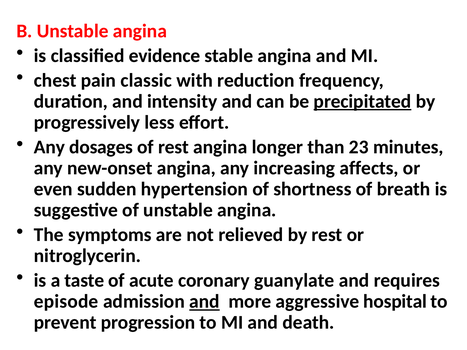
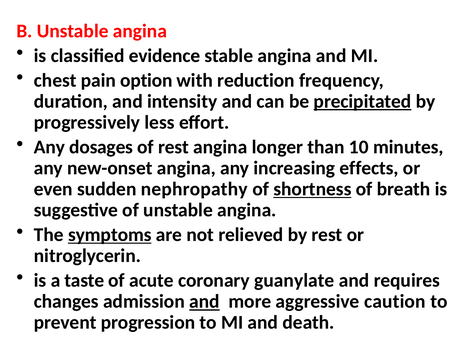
classic: classic -> option (146, 80)
23: 23 -> 10 (359, 147)
affects: affects -> effects (369, 168)
hypertension: hypertension -> nephropathy (194, 189)
shortness underline: none -> present (312, 189)
symptoms underline: none -> present (110, 235)
episode: episode -> changes (66, 302)
hospital: hospital -> caution (395, 302)
